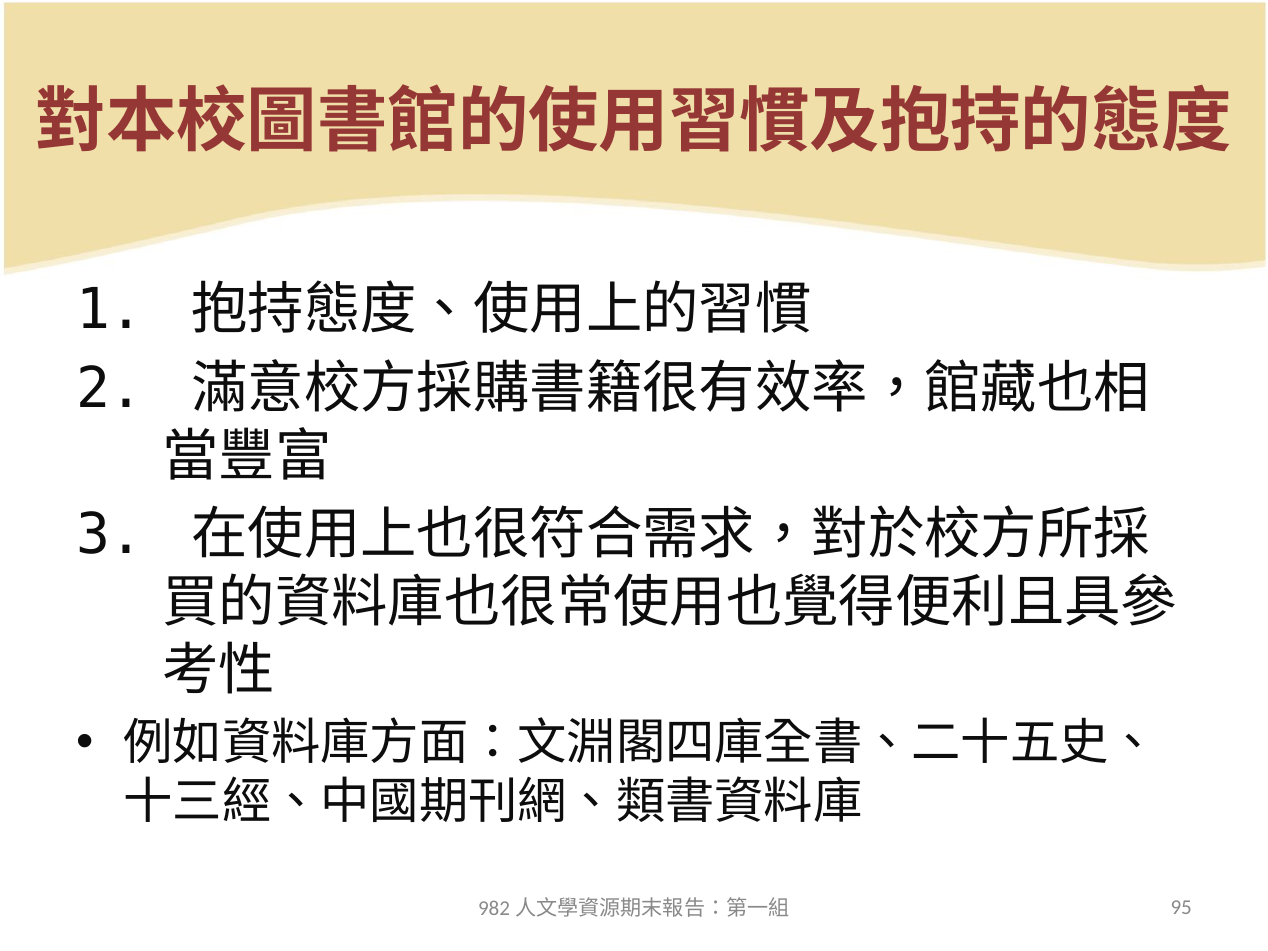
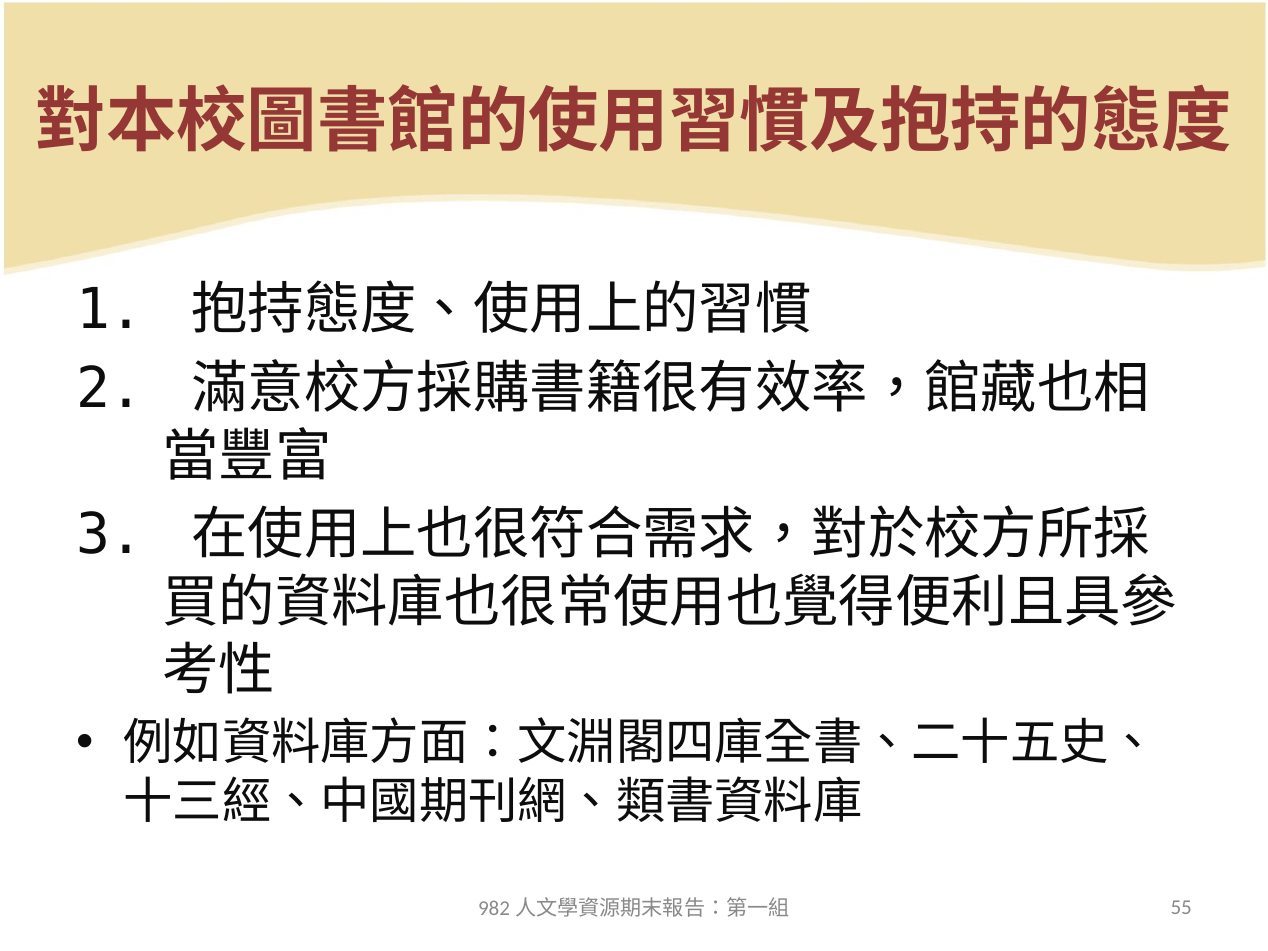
95: 95 -> 55 (1181, 908)
